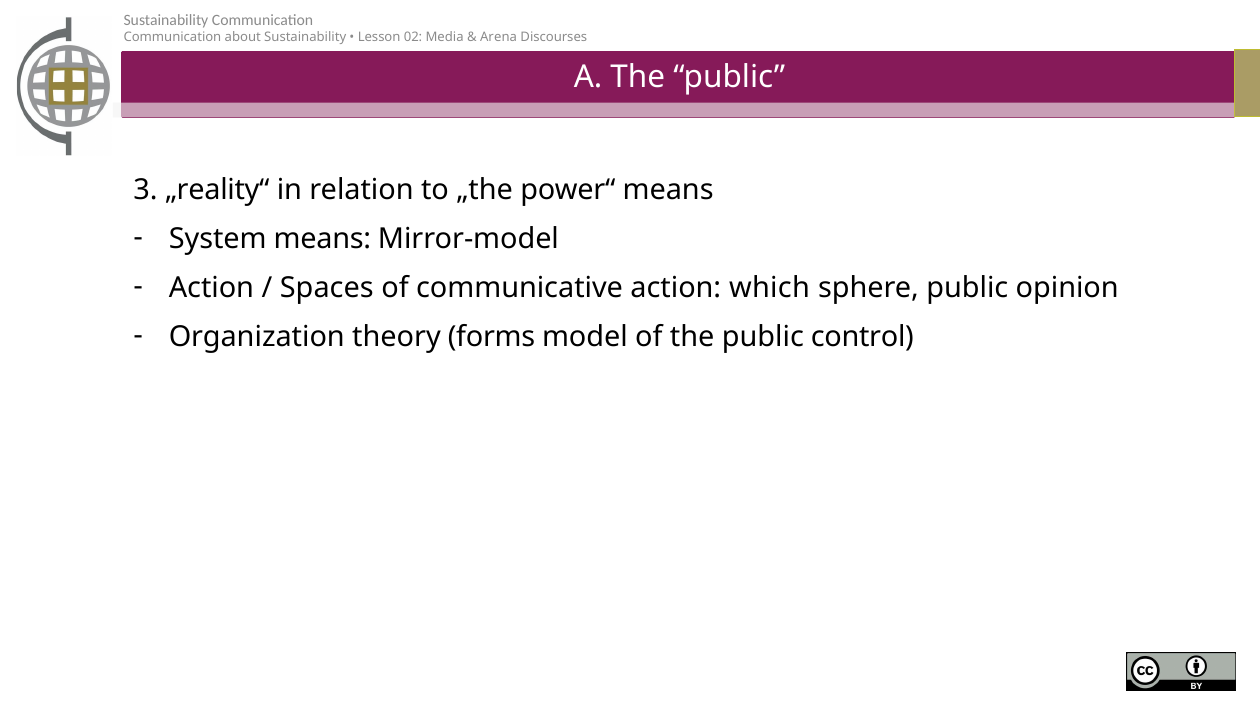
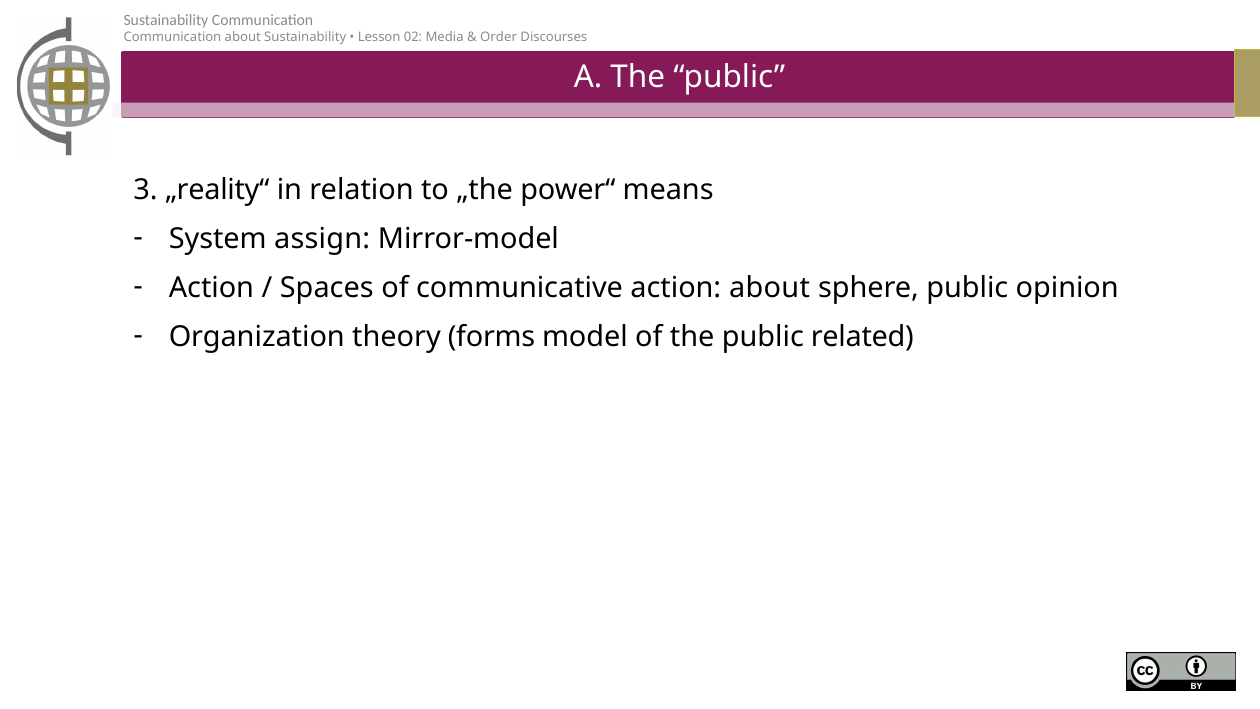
Arena: Arena -> Order (499, 37)
System means: means -> assign (322, 238)
action which: which -> about (770, 287)
control: control -> related (862, 337)
